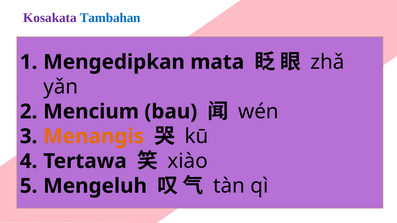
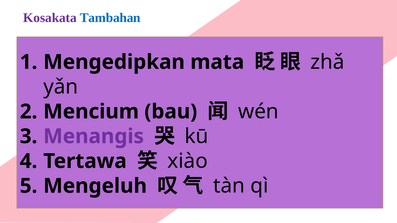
Menangis colour: orange -> purple (94, 137)
